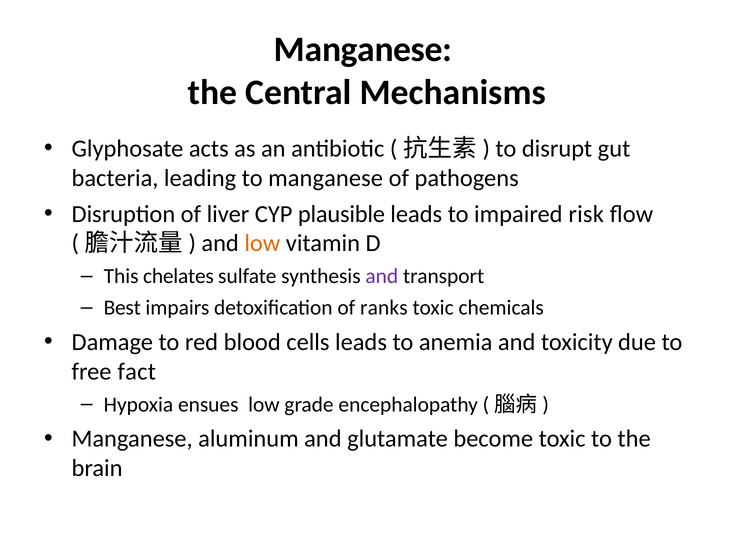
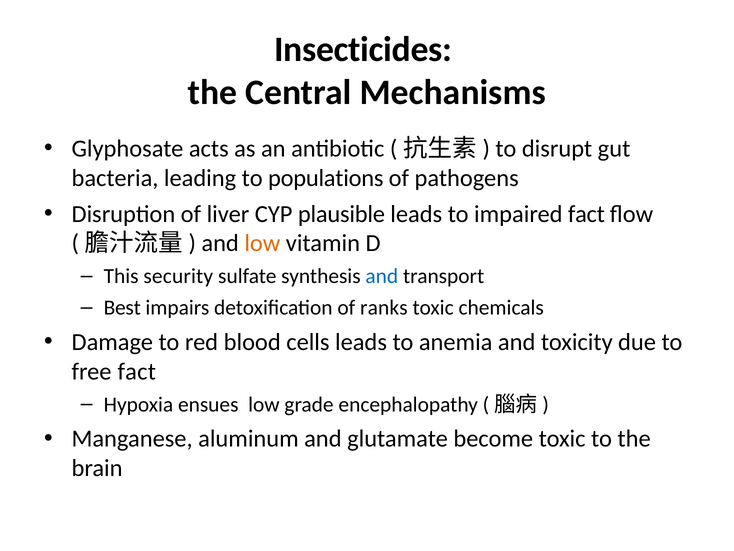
Manganese: Manganese -> Insecticides (363, 50)
to manganese: manganese -> populations (326, 178)
impaired risk: risk -> fact (586, 214)
chelates: chelates -> security (178, 276)
and colour: purple -> blue (382, 276)
